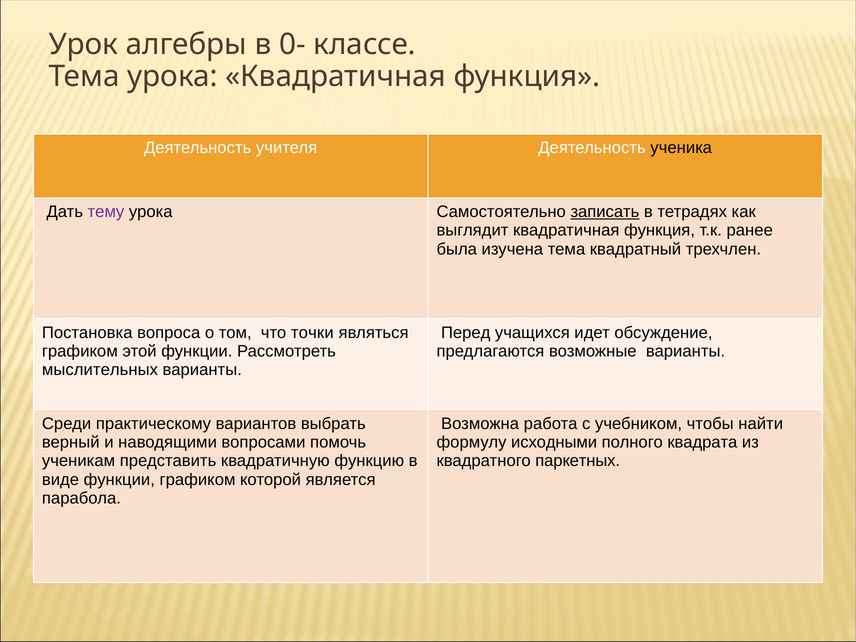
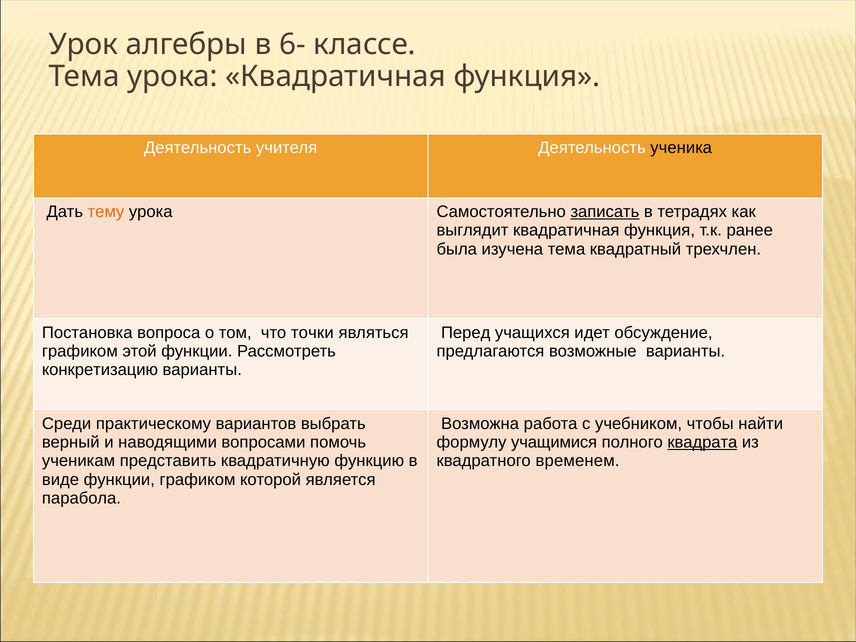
0-: 0- -> 6- (292, 44)
тему colour: purple -> orange (106, 212)
мыслительных: мыслительных -> конкретизацию (100, 370)
исходными: исходными -> учащимися (554, 442)
квадрата underline: none -> present (702, 442)
паркетных: паркетных -> временем (578, 461)
